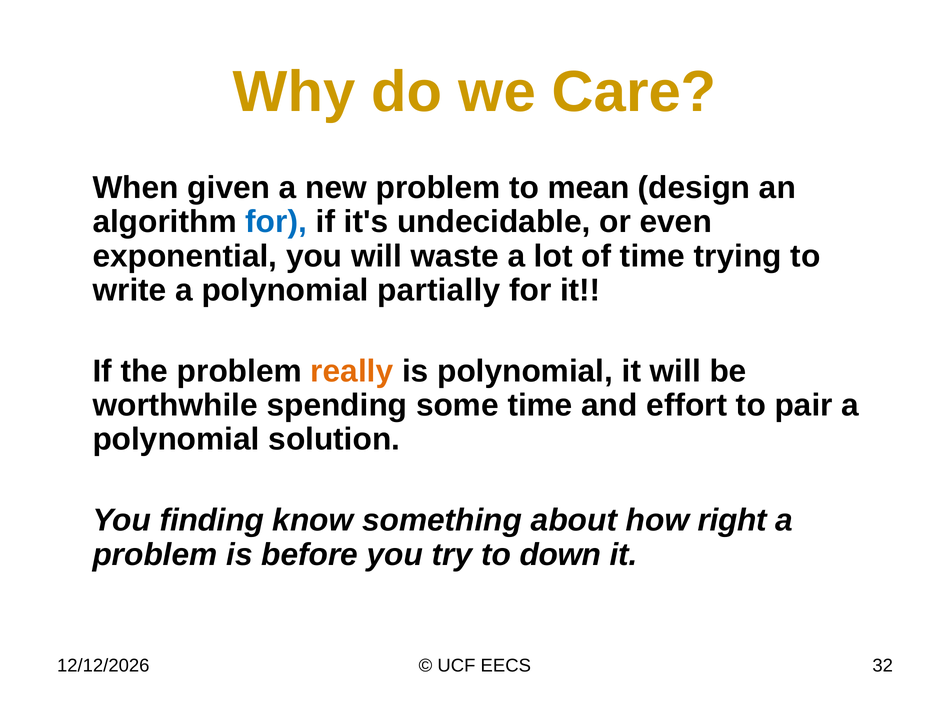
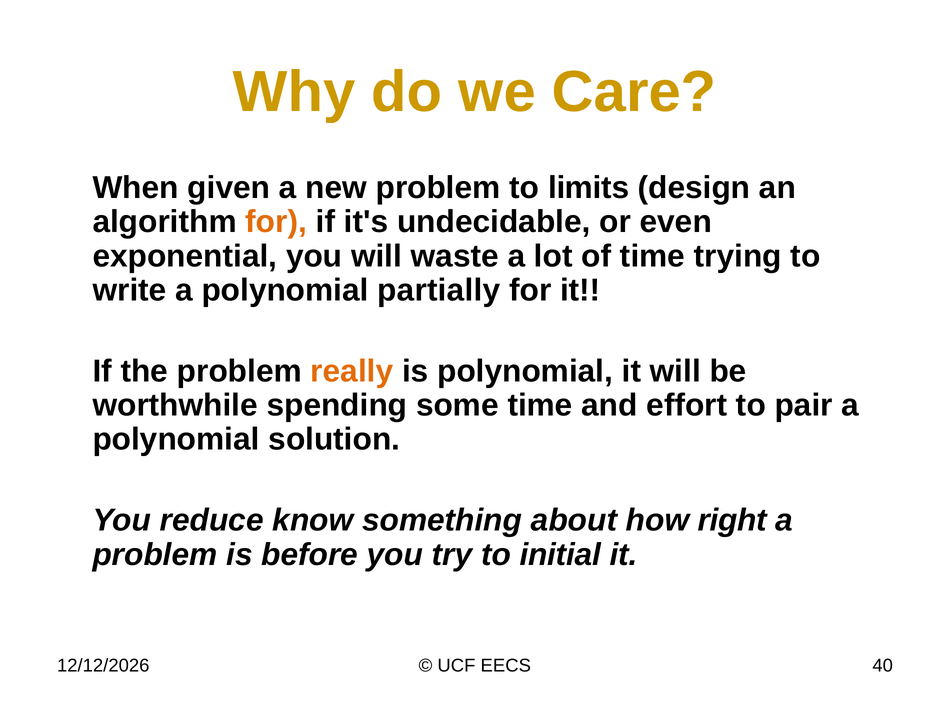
mean: mean -> limits (589, 188)
for colour: blue -> orange (276, 222)
finding: finding -> reduce (212, 521)
down: down -> initial (560, 555)
32: 32 -> 40 (883, 666)
